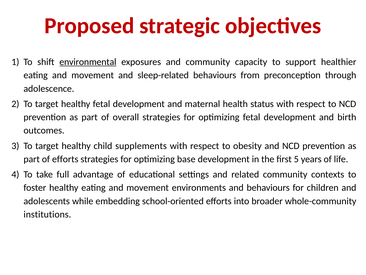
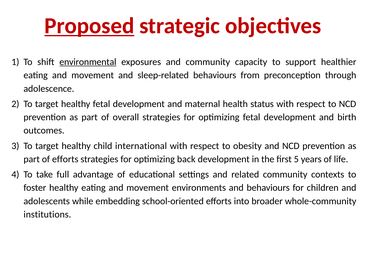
Proposed underline: none -> present (89, 26)
supplements: supplements -> international (141, 146)
base: base -> back (186, 159)
